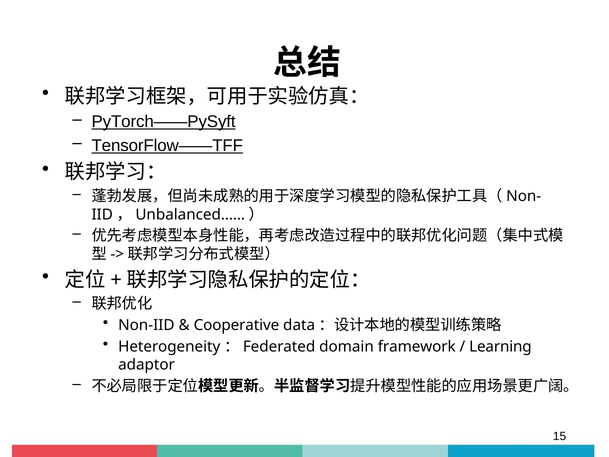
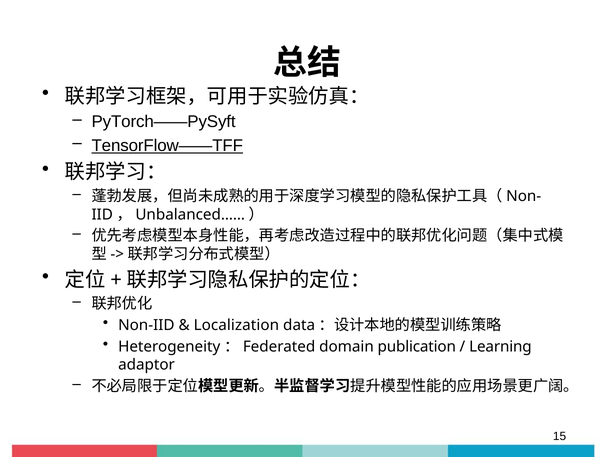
PyTorch——PySyft underline: present -> none (164, 122)
Cooperative: Cooperative -> Localization (236, 325)
framework: framework -> publication (417, 346)
